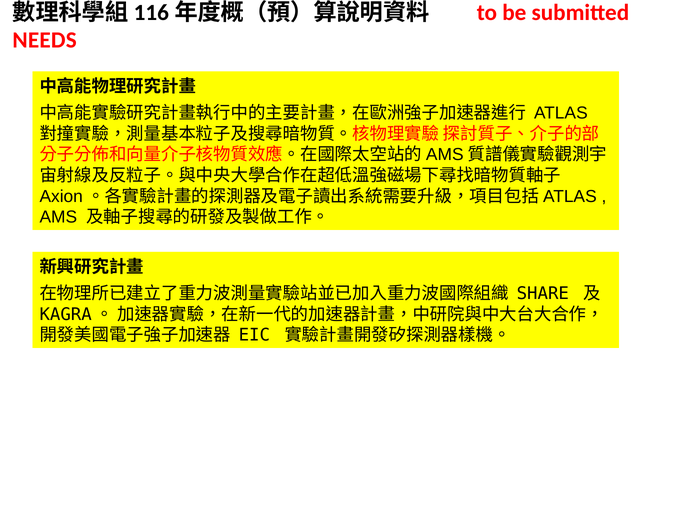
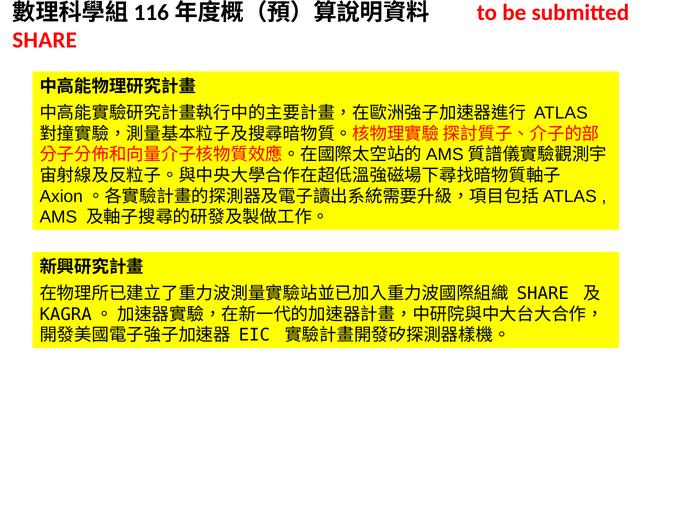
NEEDS: NEEDS -> SHARE (45, 40)
